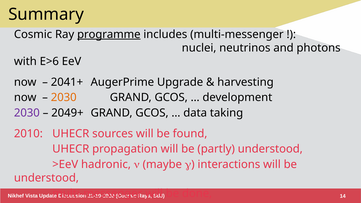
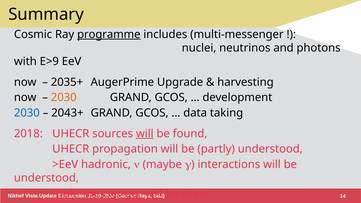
E>6: E>6 -> E>9 (49, 61)
2041+: 2041+ -> 2035+ (67, 82)
2030 colour: purple -> blue (27, 113)
2049+: 2049+ -> 2043+ (67, 113)
2010: 2010 -> 2018 (28, 134)
will underline: none -> present (145, 134)
